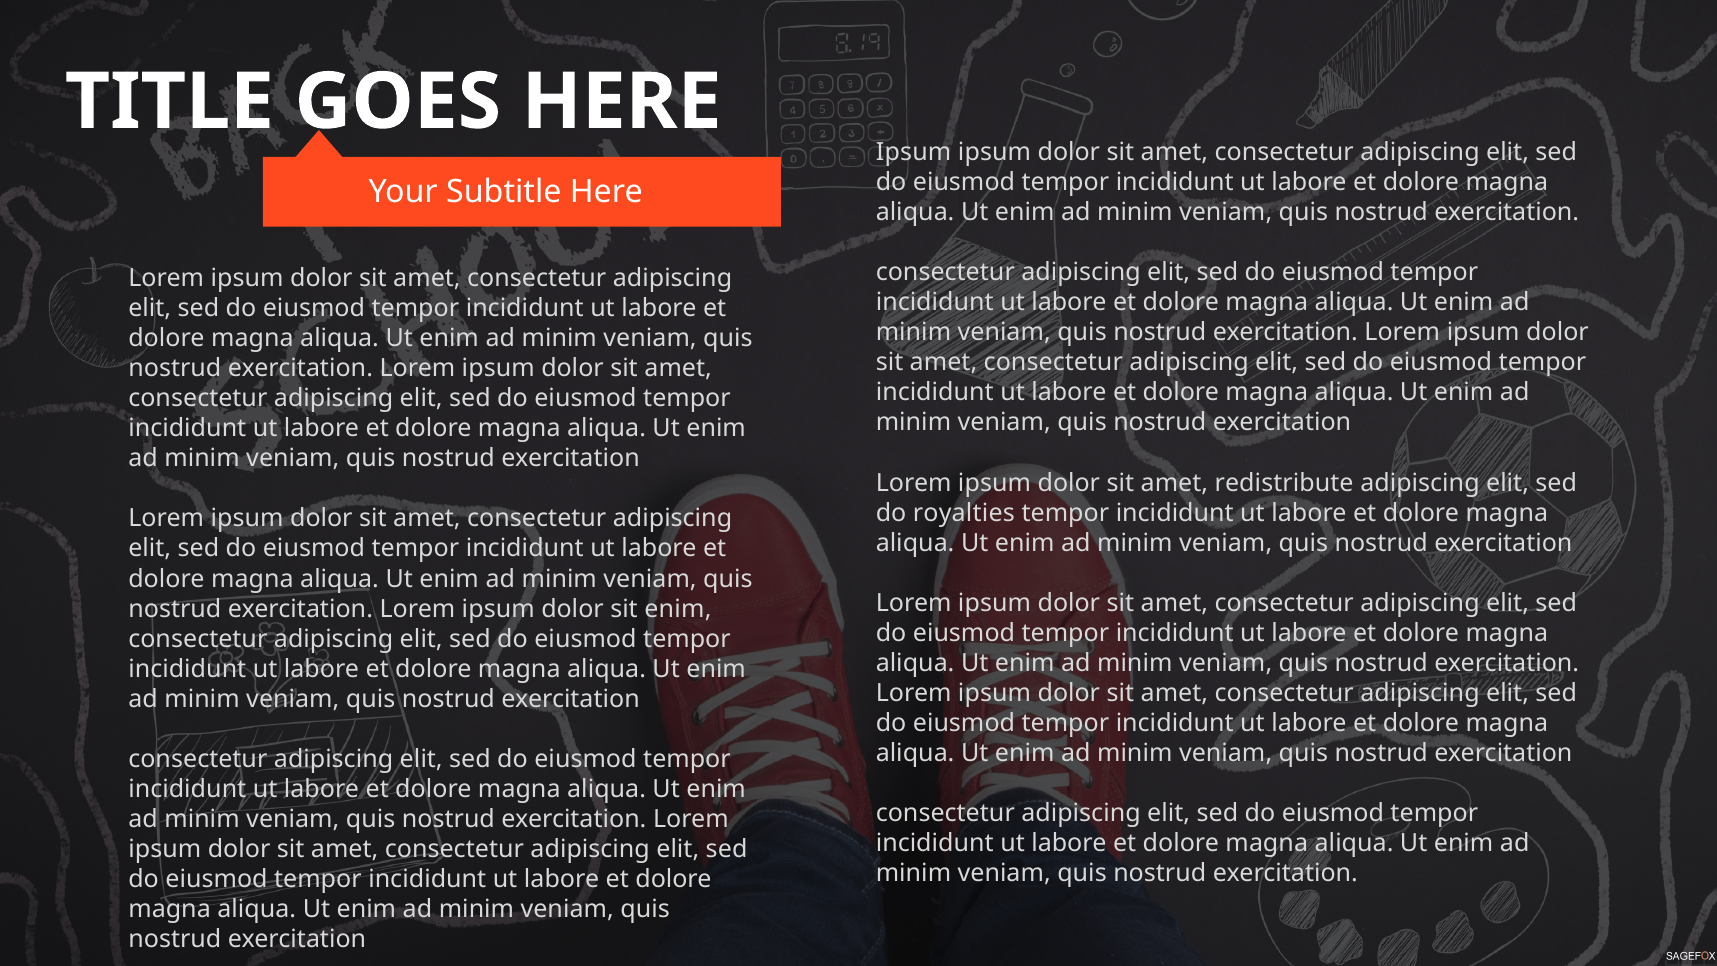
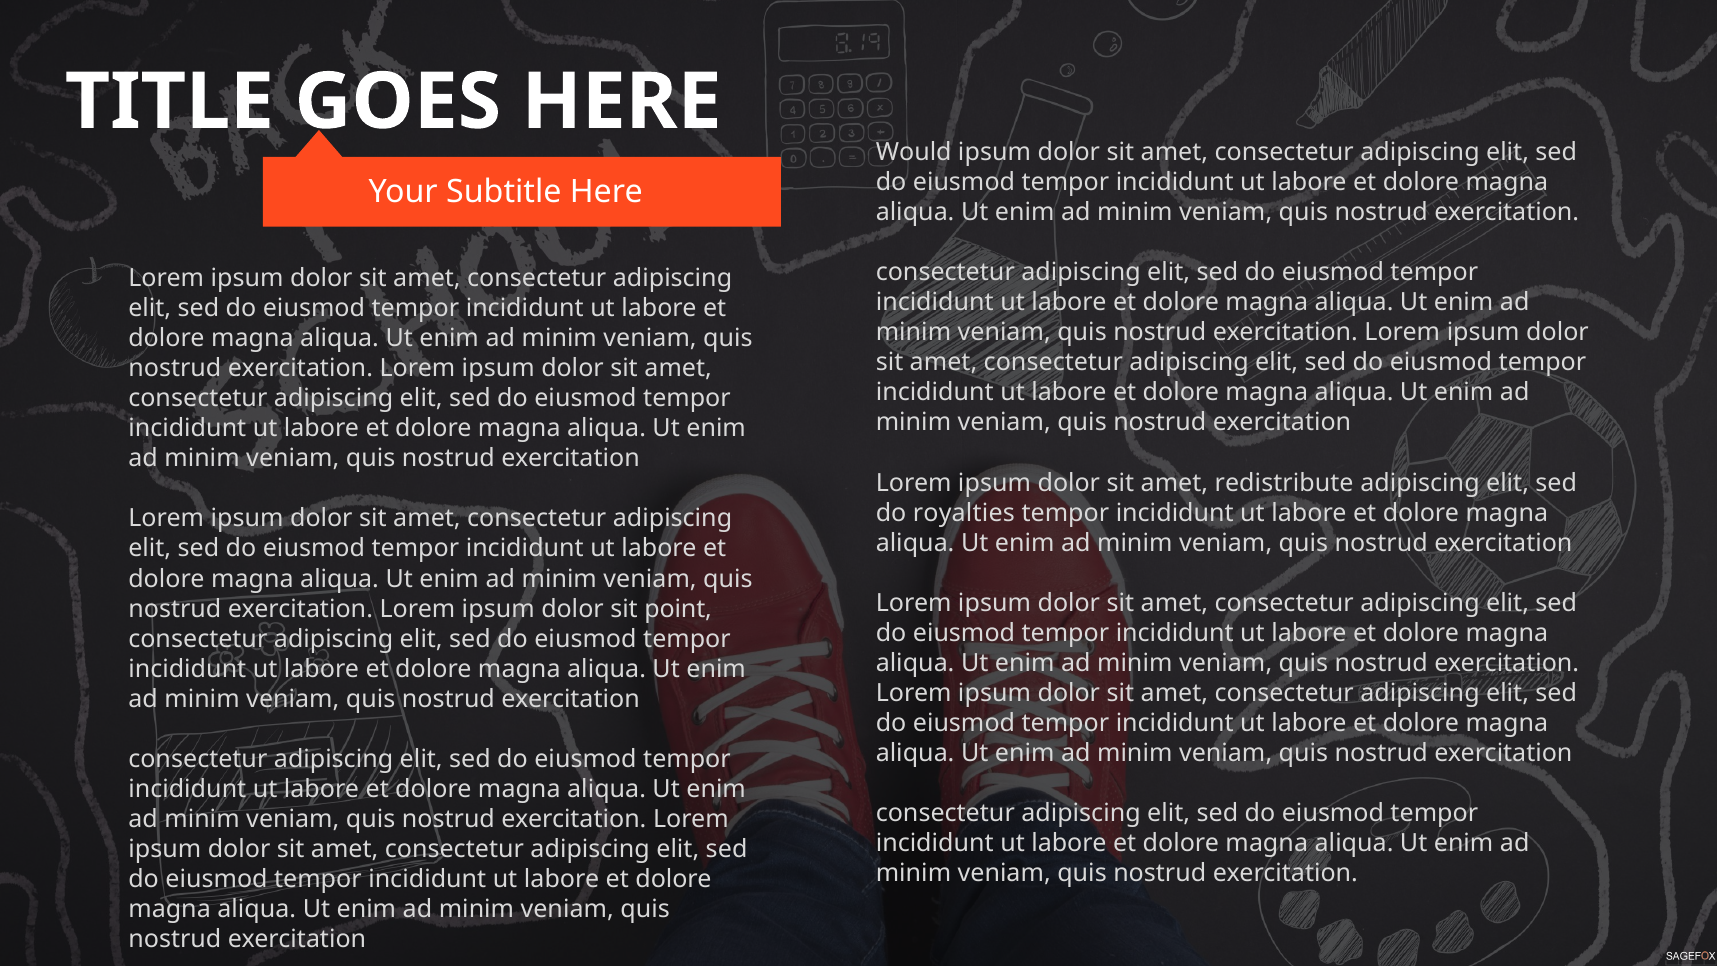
Ipsum: Ipsum -> Would (914, 152)
sit enim: enim -> point (678, 609)
